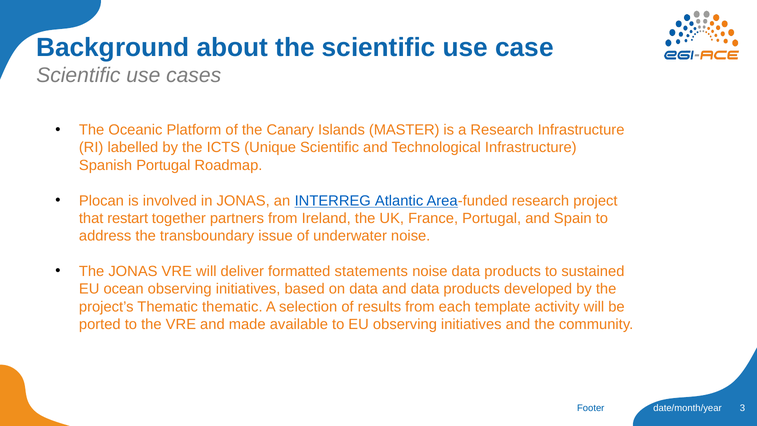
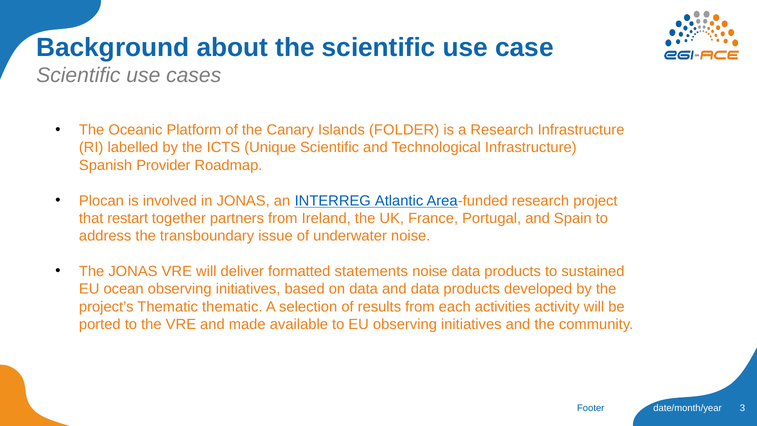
MASTER: MASTER -> FOLDER (404, 130)
Spanish Portugal: Portugal -> Provider (163, 165)
template: template -> activities (503, 307)
